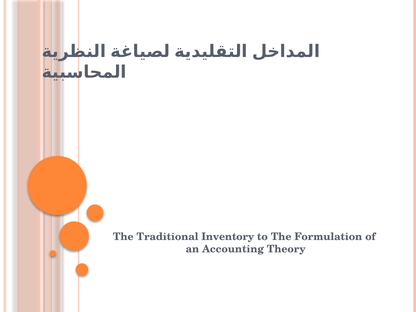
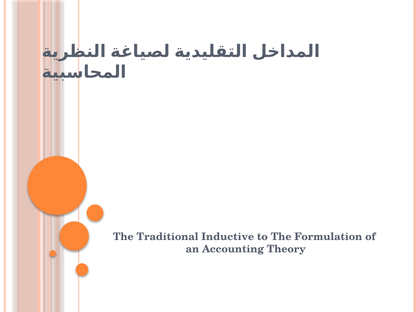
Inventory: Inventory -> Inductive (228, 237)
